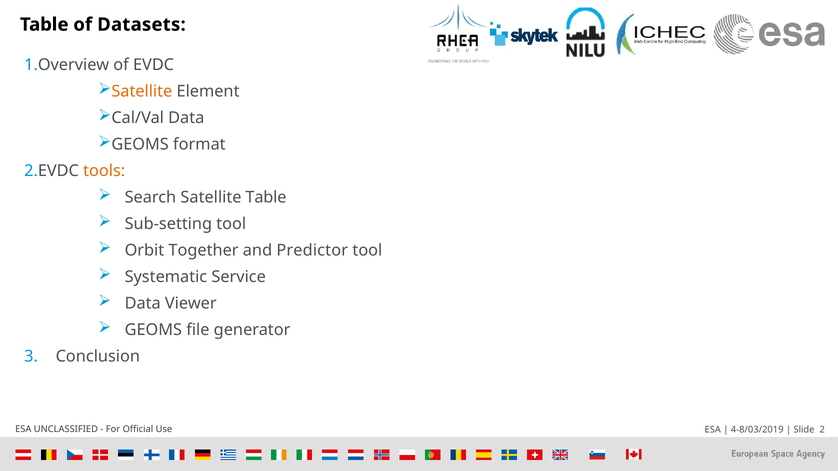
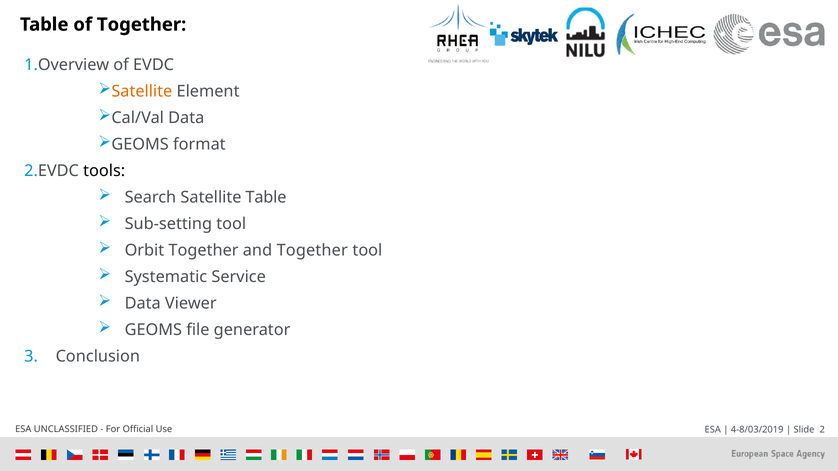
of Datasets: Datasets -> Together (142, 25)
tools colour: orange -> black (104, 171)
and Predictor: Predictor -> Together (312, 251)
